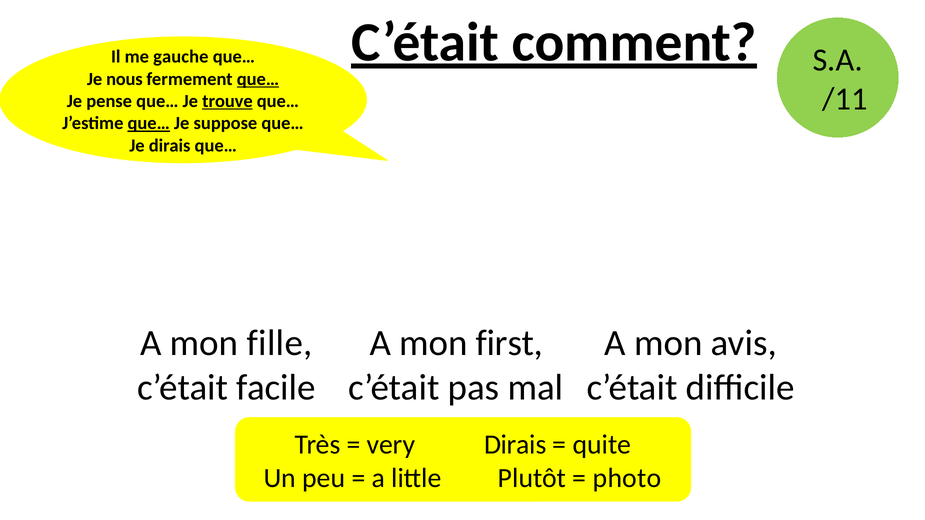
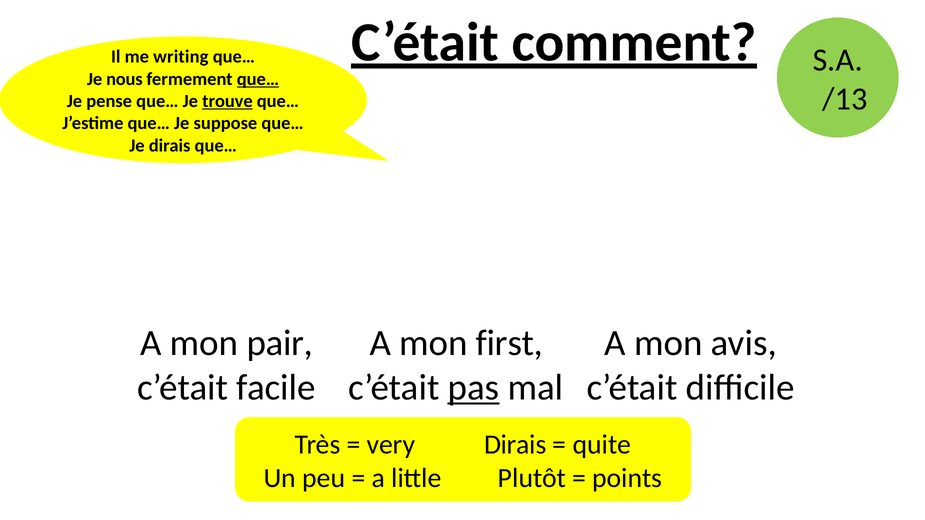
gauche: gauche -> writing (181, 57)
/11: /11 -> /13 (845, 99)
que… underline: present -> none (149, 123)
fille: fille -> pair (280, 343)
pas underline: none -> present (474, 388)
photo: photo -> points (627, 478)
